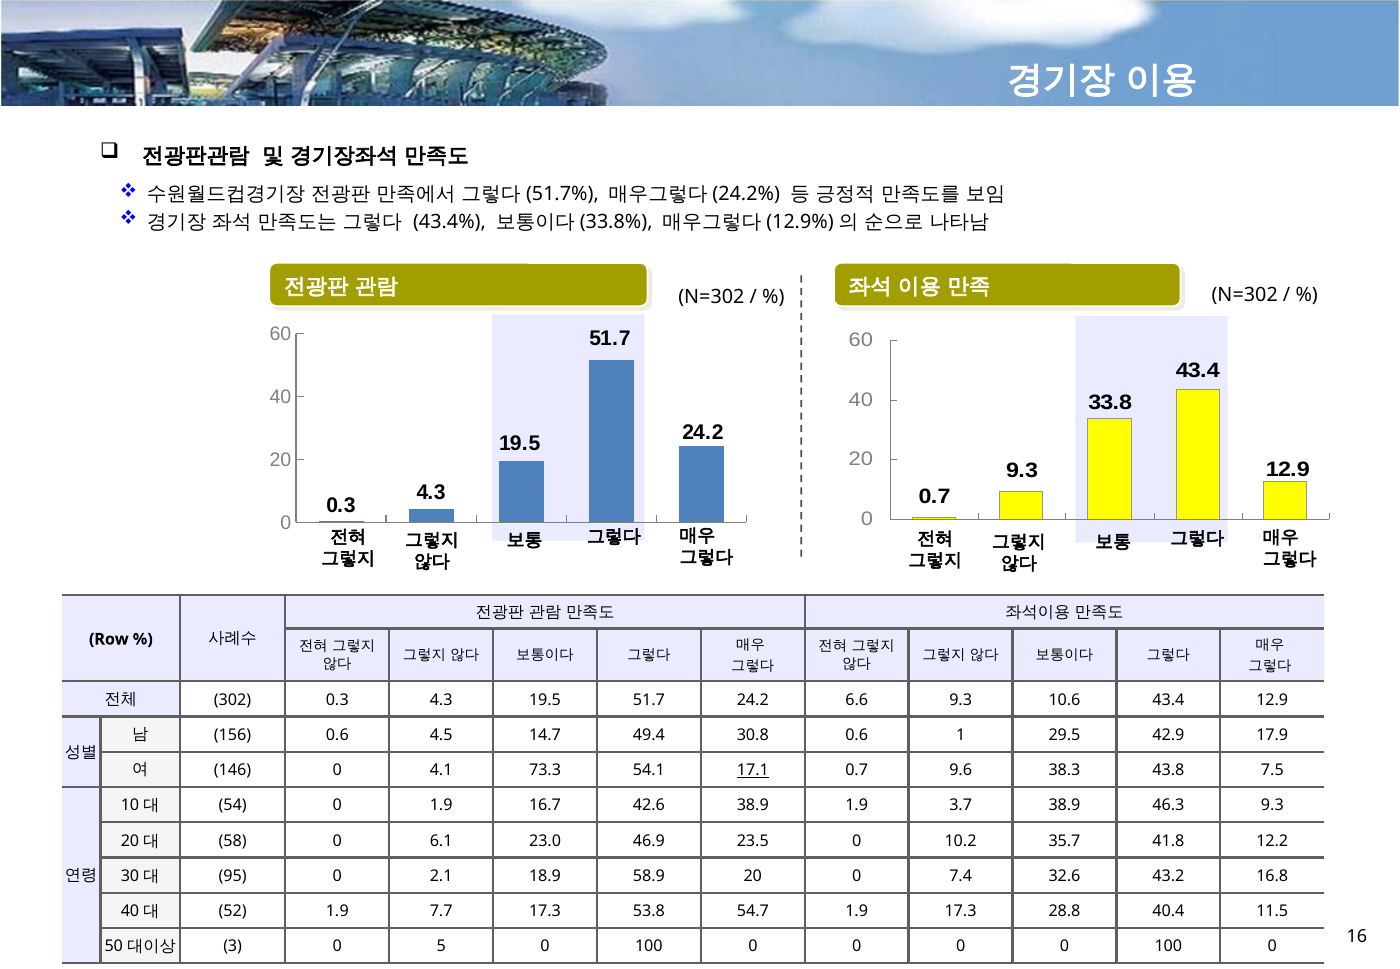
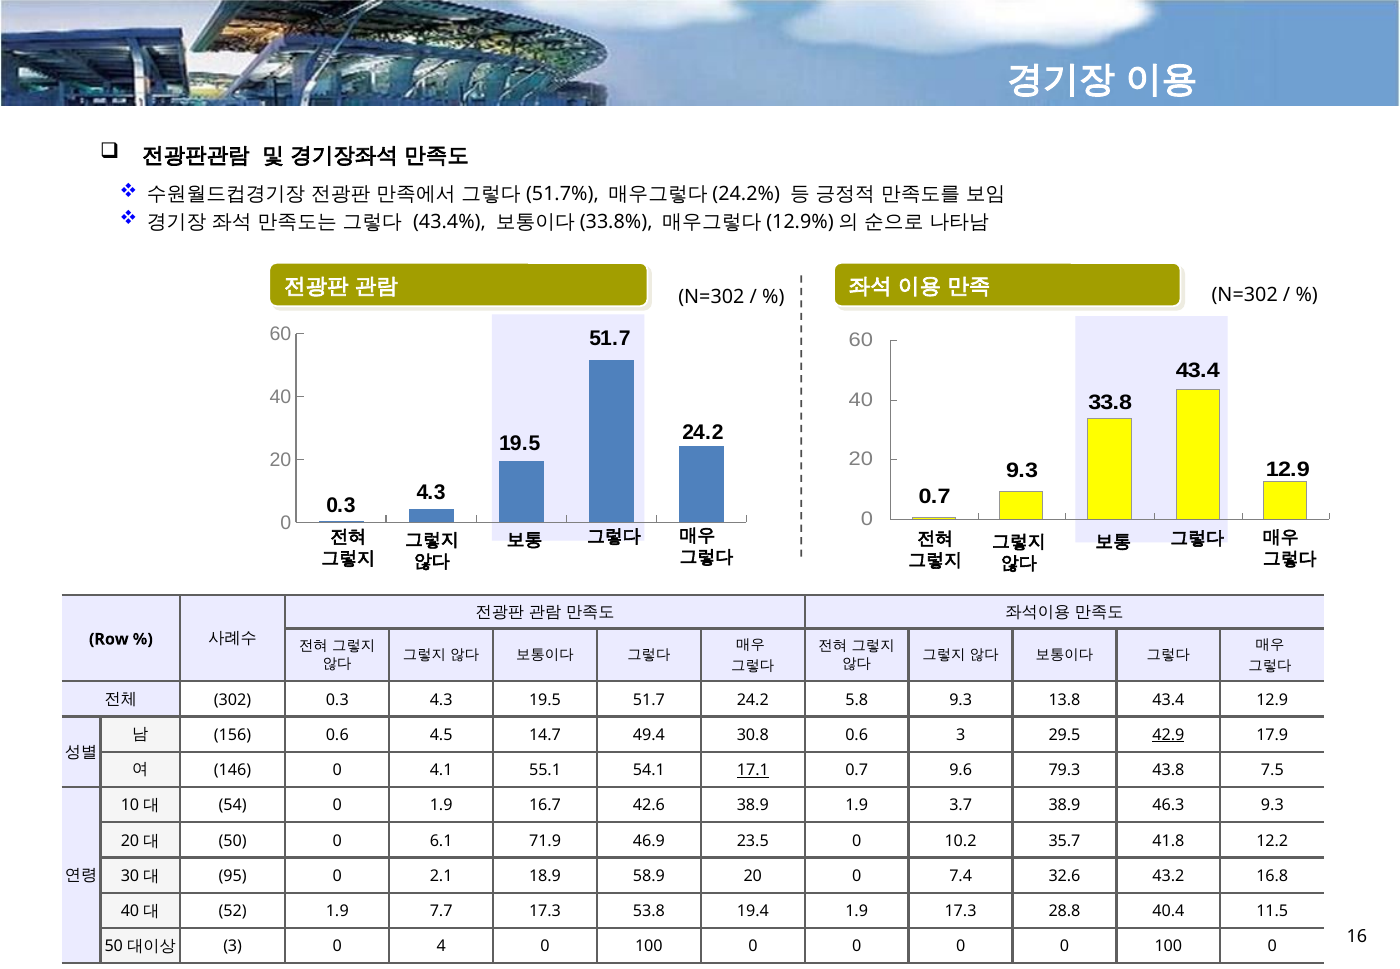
6.6: 6.6 -> 5.8 (857, 700)
10.6: 10.6 -> 13.8 (1065, 700)
0.6 1: 1 -> 3 (961, 735)
42.9 underline: none -> present (1168, 735)
73.3: 73.3 -> 55.1 (545, 770)
38.3: 38.3 -> 79.3 (1065, 770)
58: 58 -> 50 (233, 841)
23.0: 23.0 -> 71.9 (545, 841)
54.7: 54.7 -> 19.4 (753, 911)
5: 5 -> 4 (441, 947)
